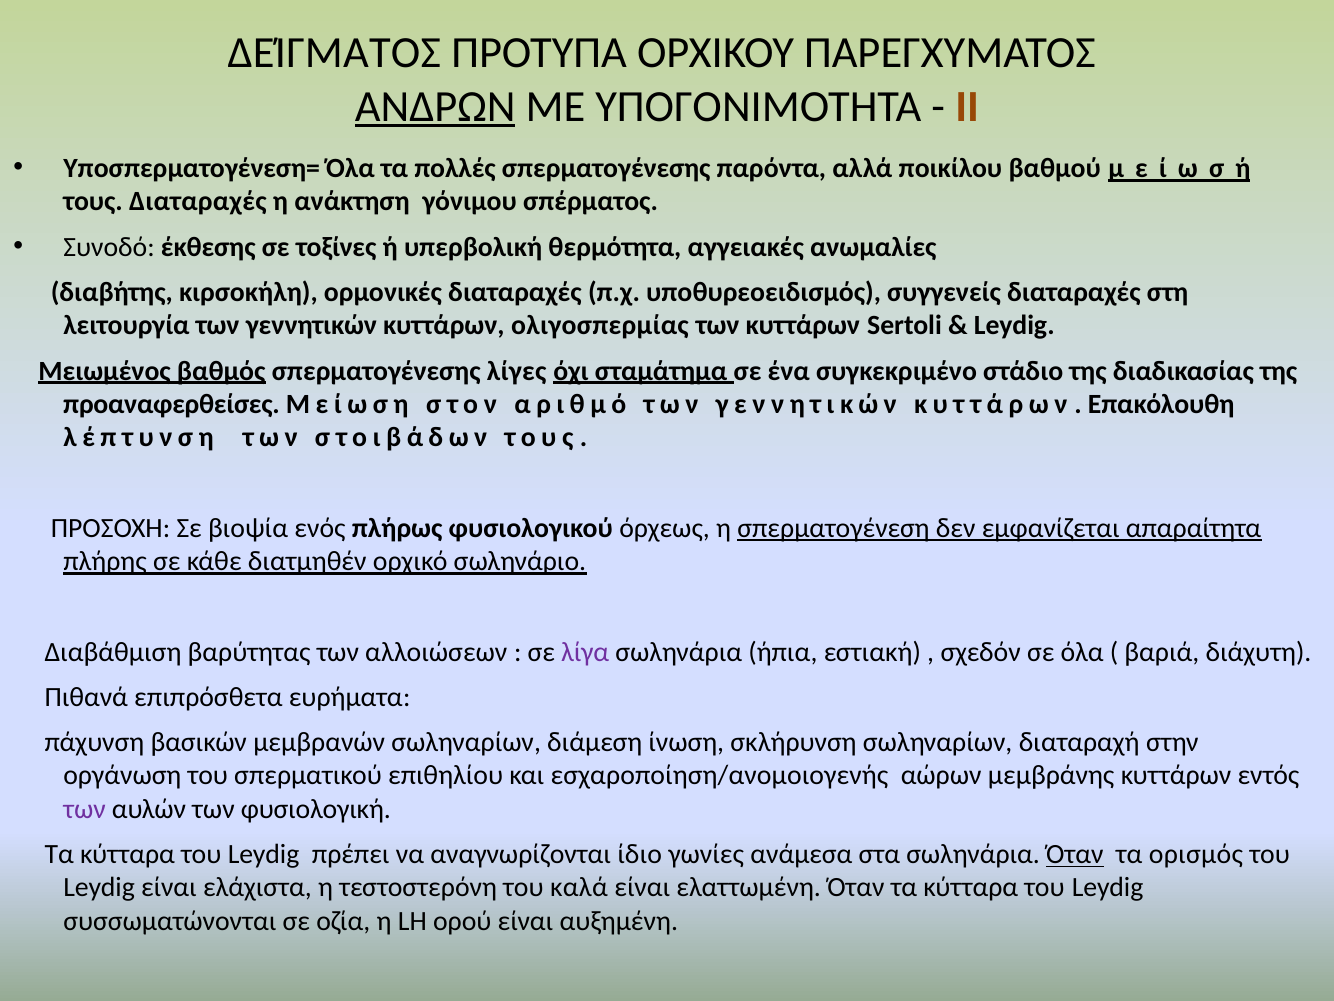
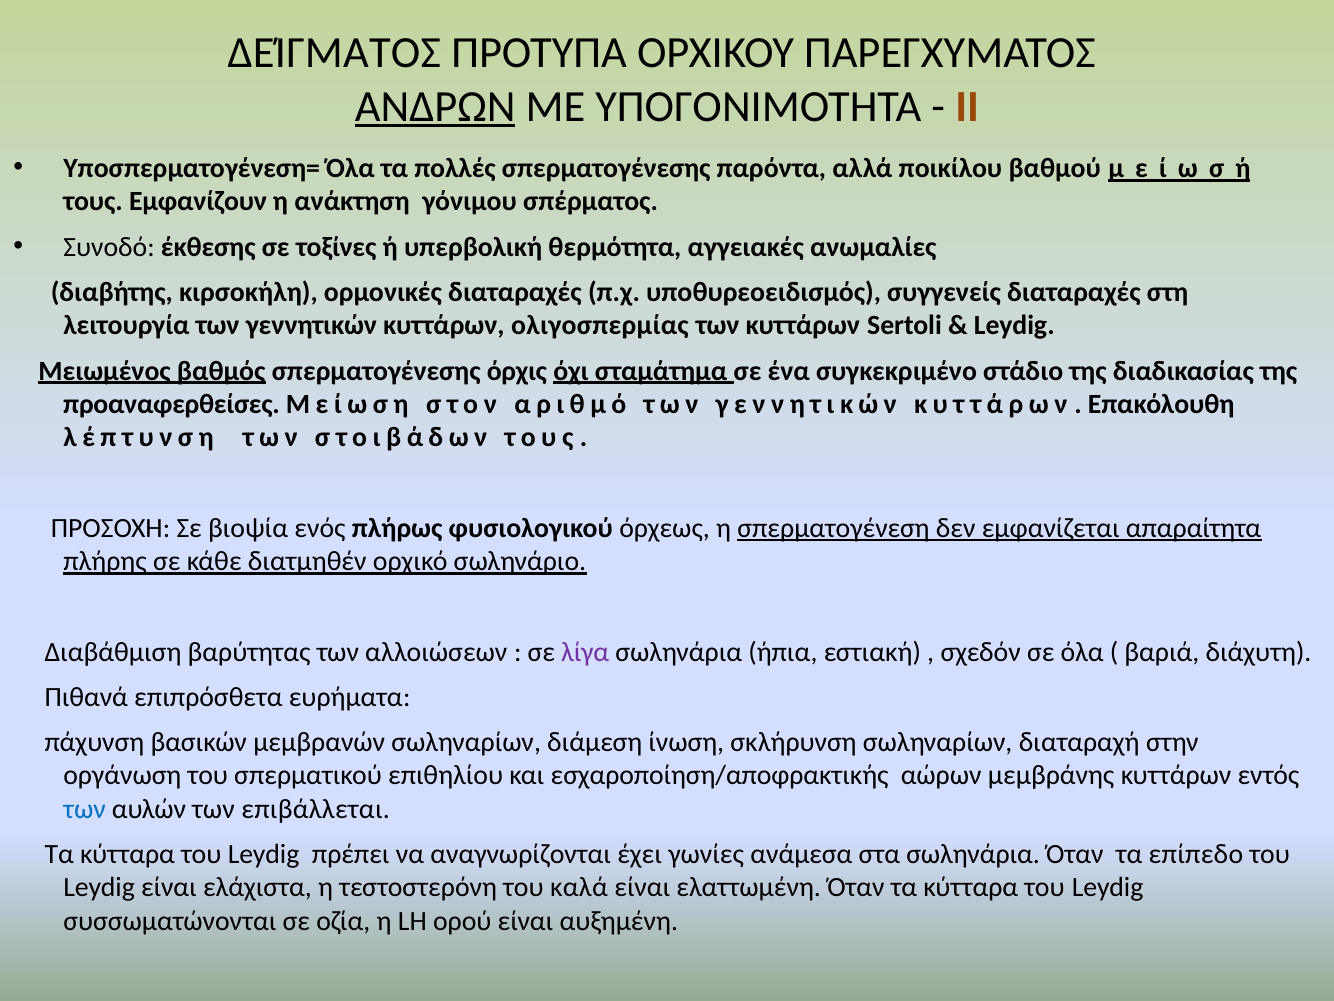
τους Διαταραχές: Διαταραχές -> Εμφανίζουν (198, 202)
λίγες: λίγες -> όρχις (517, 371)
εσχαροποίηση/ανομοιογενής: εσχαροποίηση/ανομοιογενής -> εσχαροποίηση/αποφρακτικής (720, 775)
των colour: purple -> blue (85, 809)
φυσιολογική: φυσιολογική -> επιβάλλεται (316, 809)
ίδιο: ίδιο -> έχει (640, 854)
Όταν underline: present -> none (1075, 854)
ορισμός: ορισμός -> επίπεδο (1196, 854)
